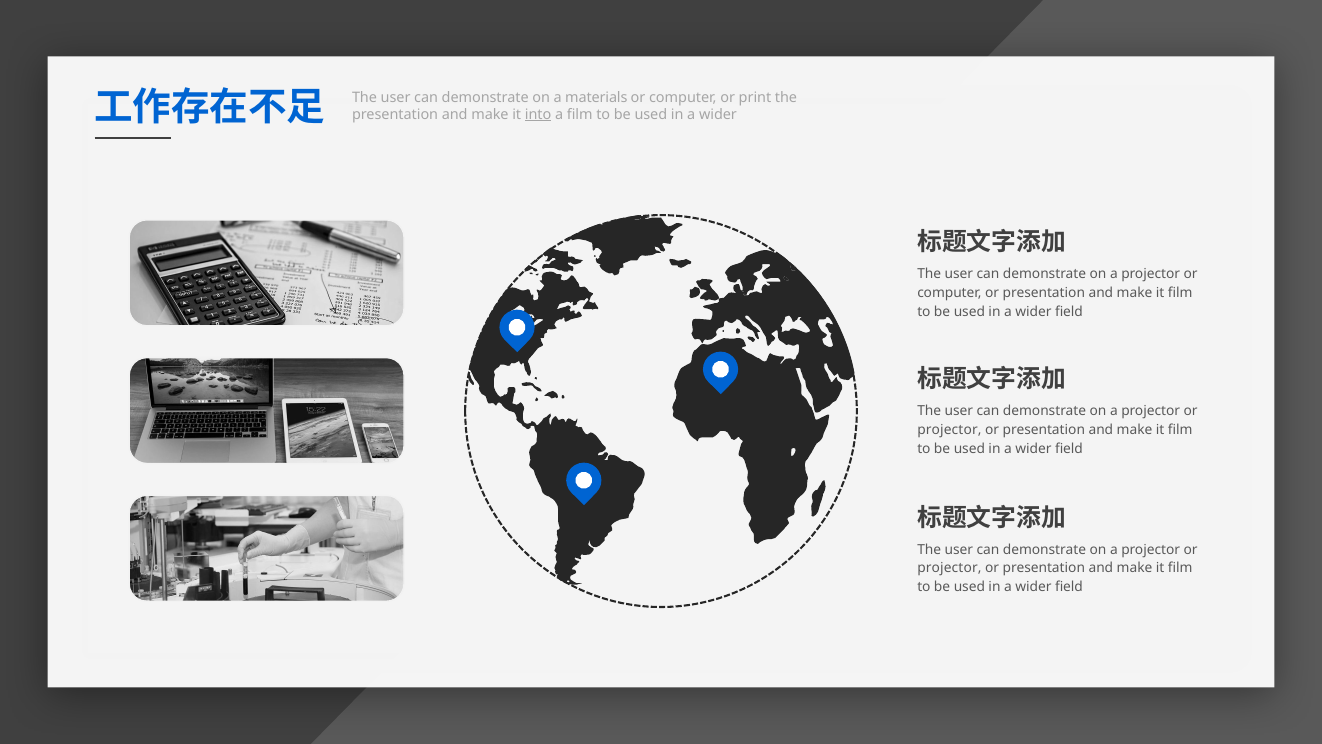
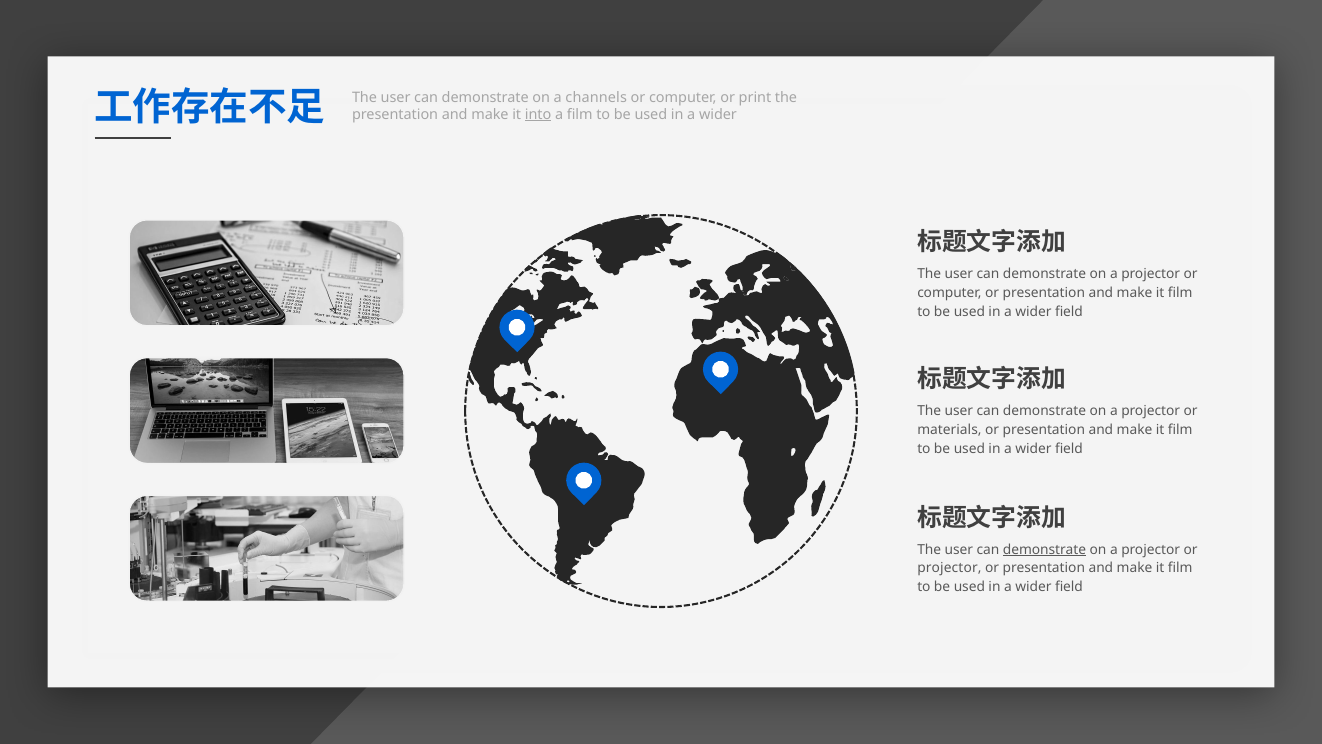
materials: materials -> channels (596, 97)
projector: projector -> materials (949, 429)
demonstrate underline: none -> present (1045, 549)
